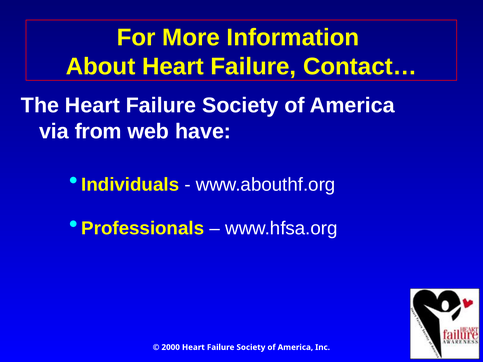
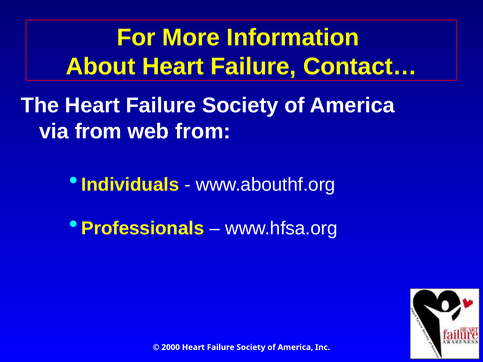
web have: have -> from (203, 131)
